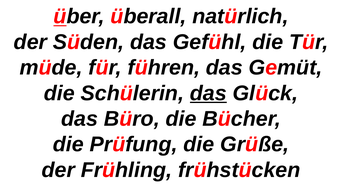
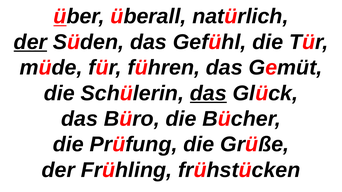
der underline: none -> present (30, 42)
